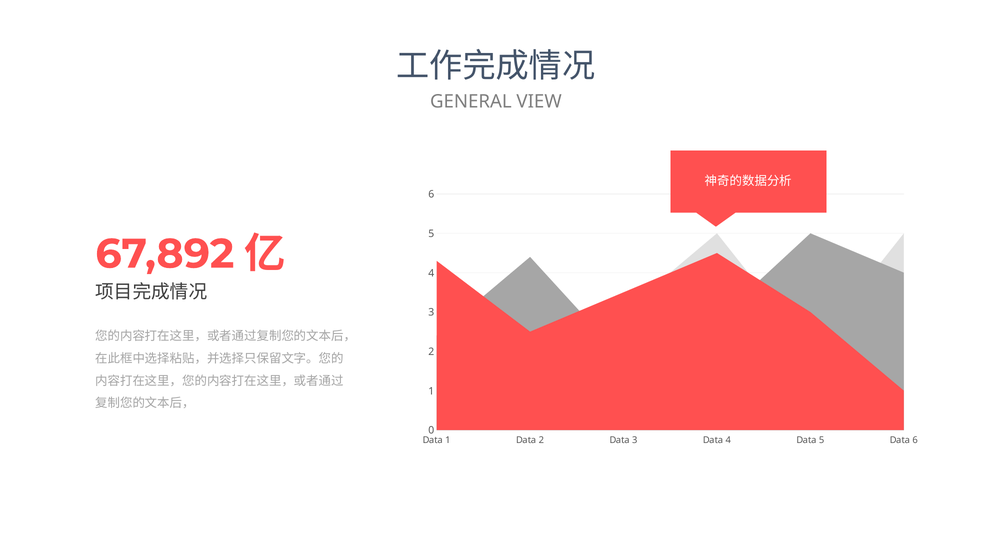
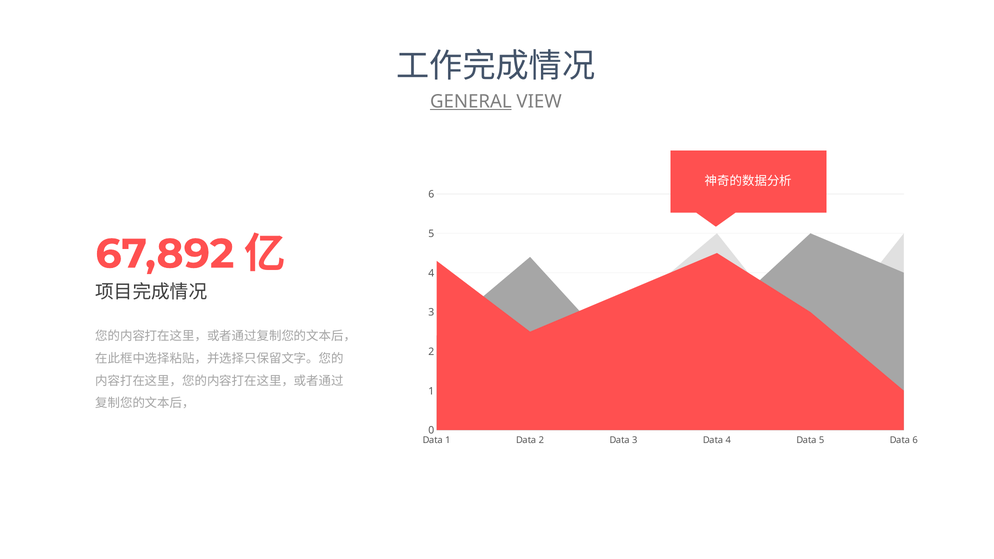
GENERAL underline: none -> present (471, 102)
